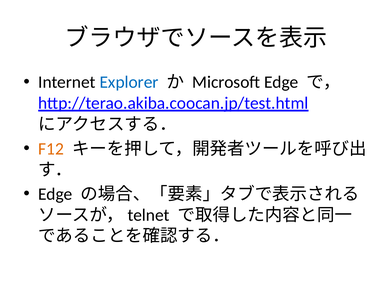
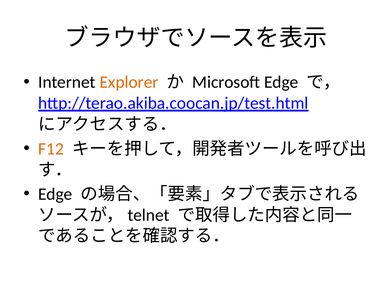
Explorer colour: blue -> orange (129, 82)
